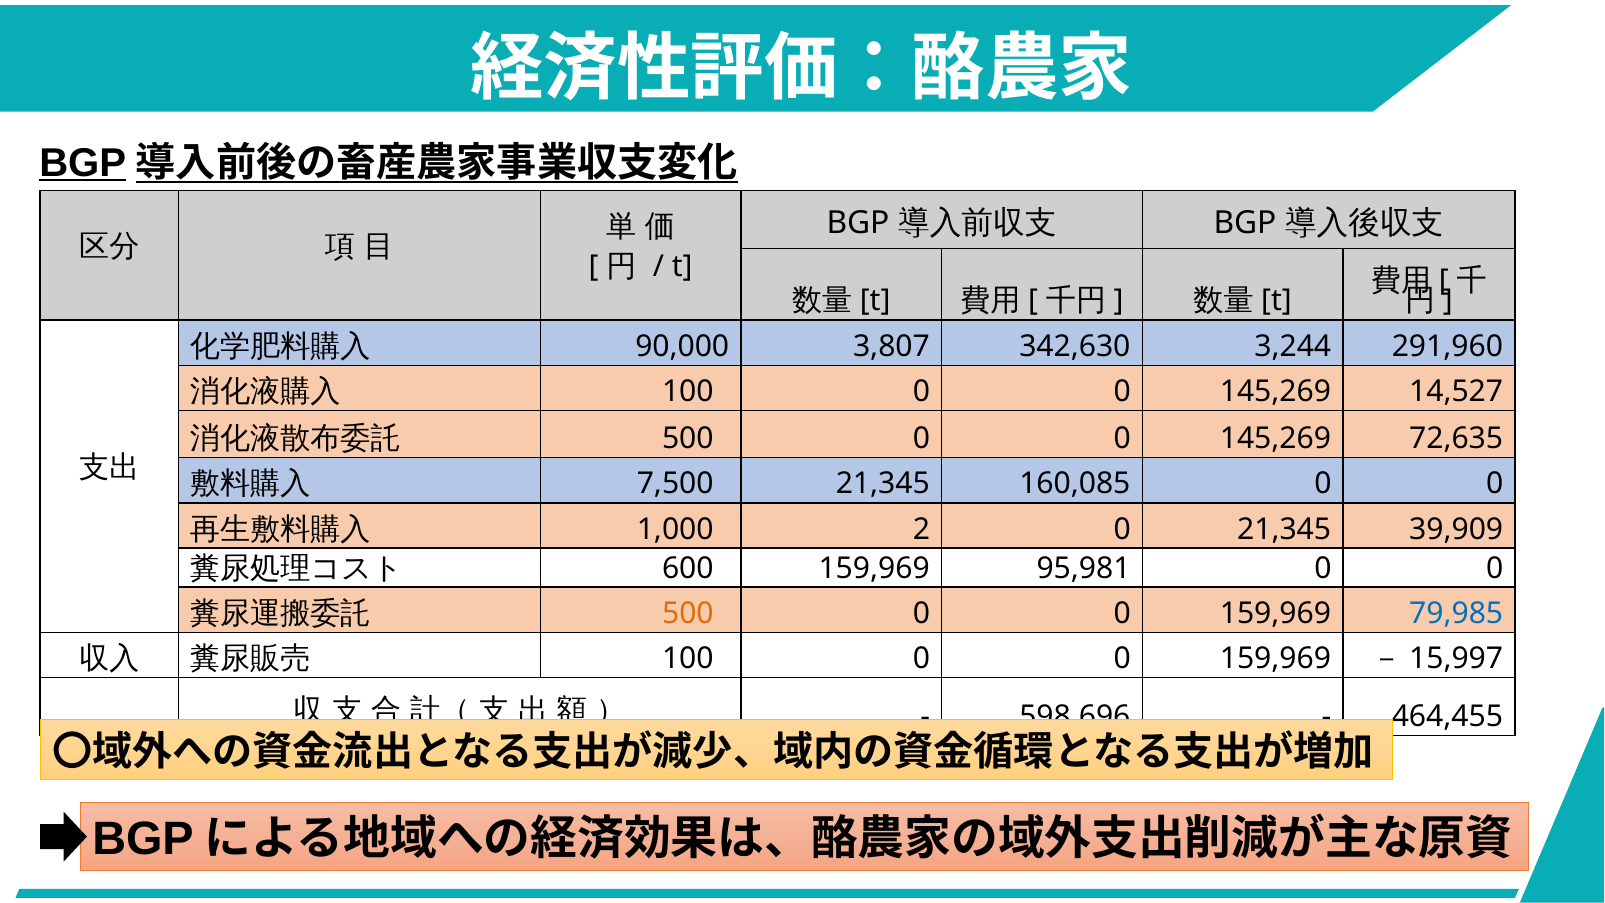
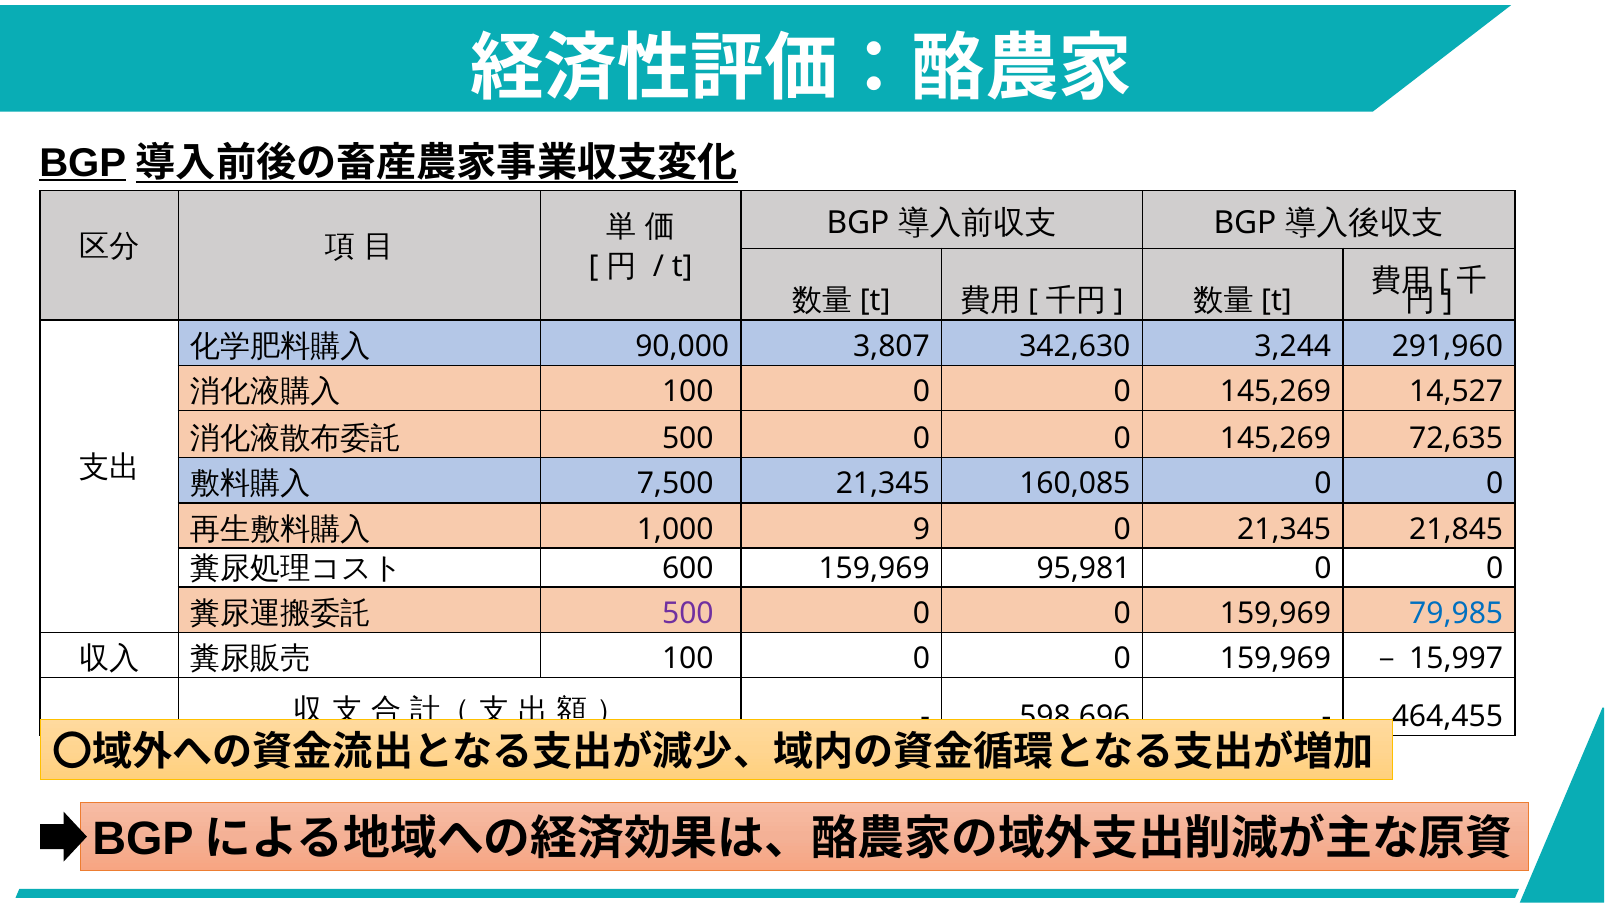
2: 2 -> 9 (922, 529)
39,909: 39,909 -> 21,845 (1456, 529)
500 colour: orange -> purple (688, 614)
